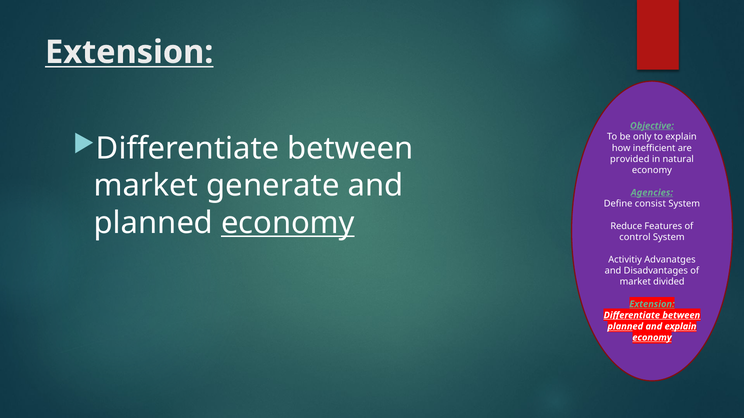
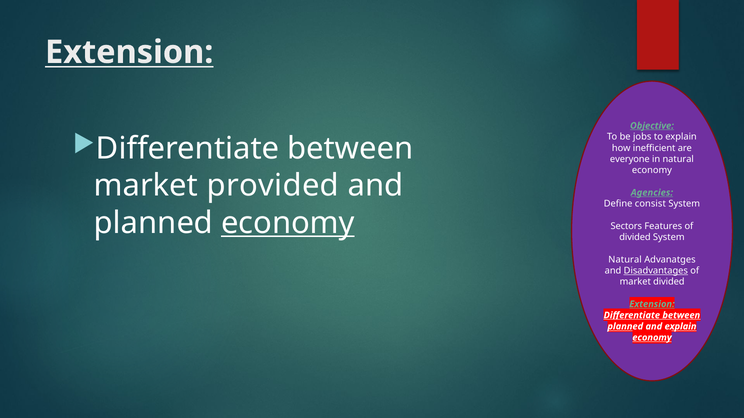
only: only -> jobs (642, 137)
provided: provided -> everyone (630, 159)
generate: generate -> provided (273, 186)
Reduce: Reduce -> Sectors (626, 226)
control: control -> divided (635, 237)
Activitiy: Activitiy -> Natural (625, 260)
Disadvantages underline: none -> present (656, 271)
